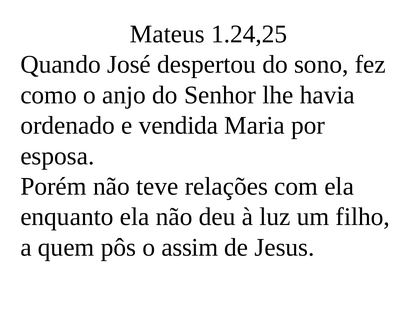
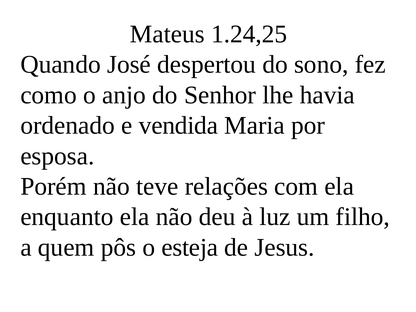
assim: assim -> esteja (190, 247)
